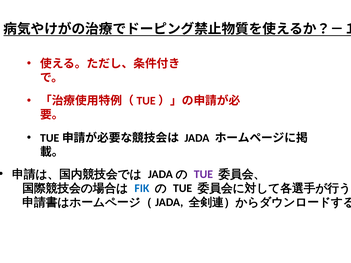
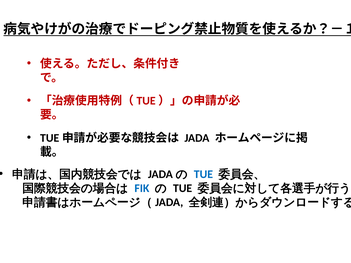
TUE colour: purple -> blue (203, 174)
